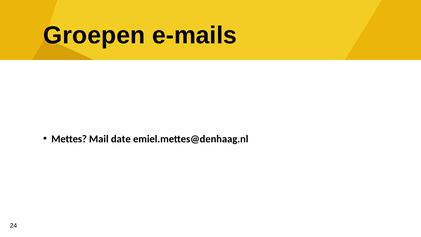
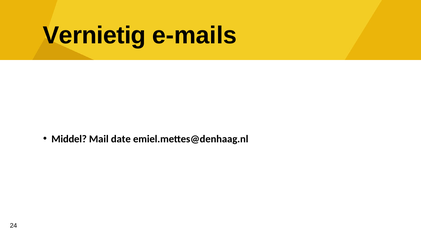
Groepen: Groepen -> Vernietig (94, 35)
Mettes: Mettes -> Middel (69, 139)
